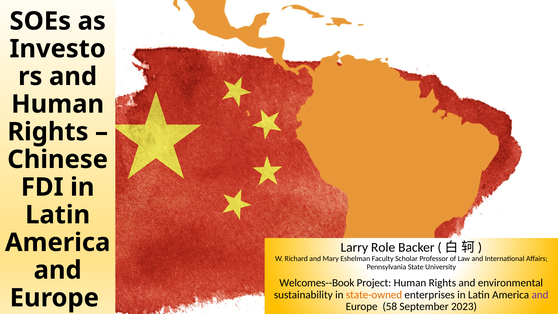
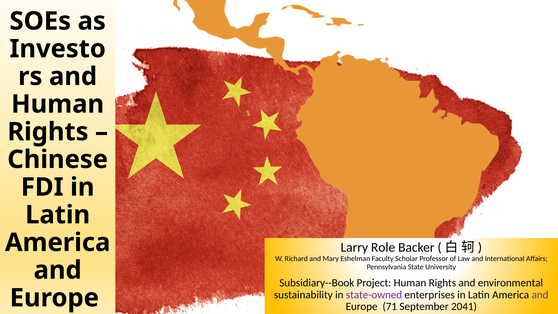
Welcomes--Book: Welcomes--Book -> Subsidiary--Book (317, 283)
state-owned colour: orange -> purple (374, 295)
58: 58 -> 71 (390, 307)
2023: 2023 -> 2041 (464, 307)
